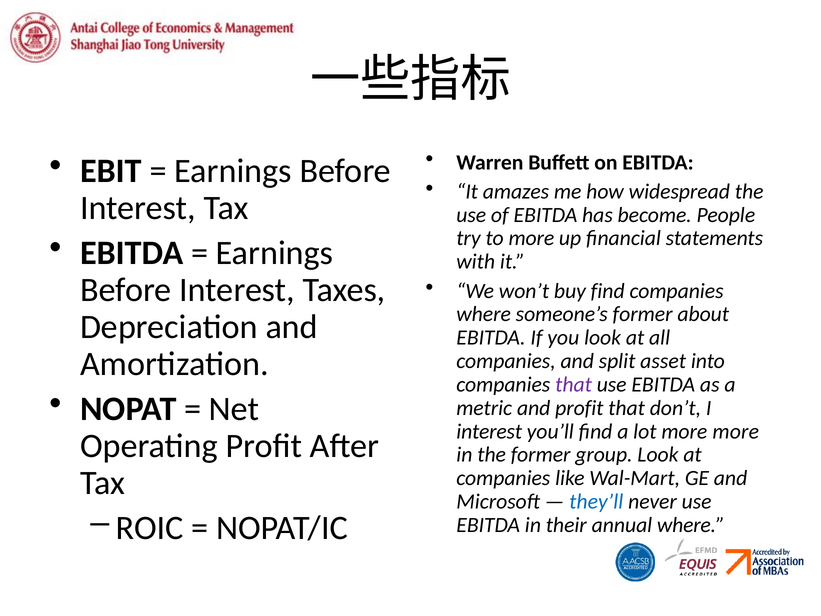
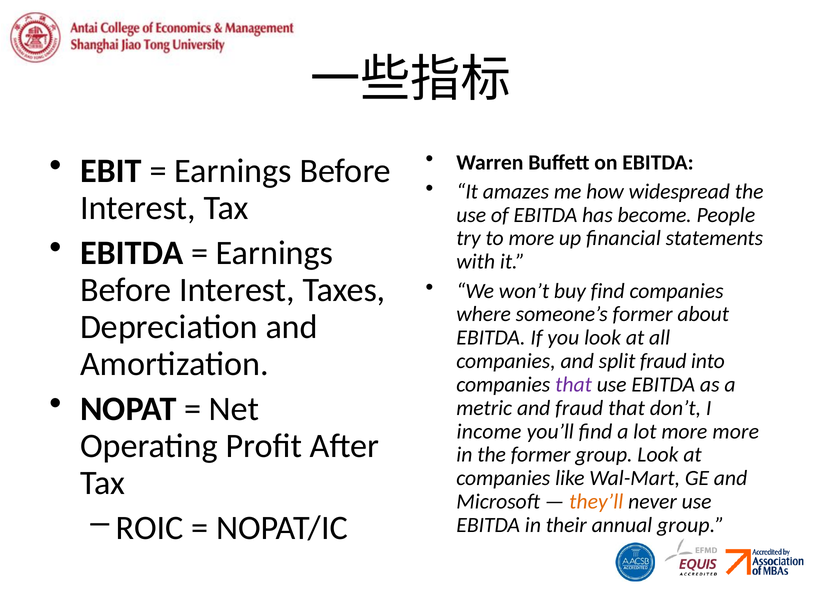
split asset: asset -> fraud (663, 361)
and profit: profit -> fraud (579, 408)
interest: interest -> income (489, 431)
they’ll colour: blue -> orange (596, 501)
annual where: where -> group (691, 525)
